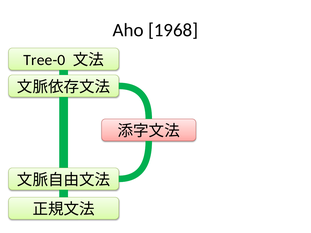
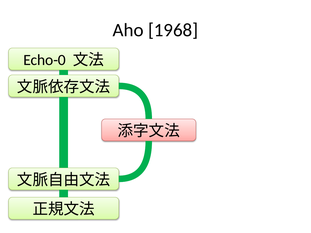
Tree-0: Tree-0 -> Echo-0 (45, 60)
